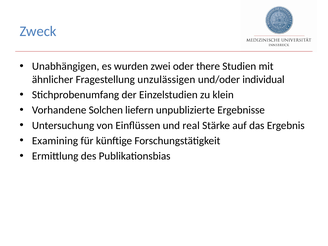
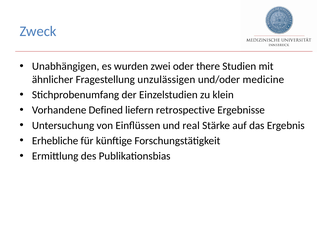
individual: individual -> medicine (263, 79)
Solchen: Solchen -> Defined (106, 110)
unpublizierte: unpublizierte -> retrospective (185, 110)
Examining: Examining -> Erhebliche (55, 141)
